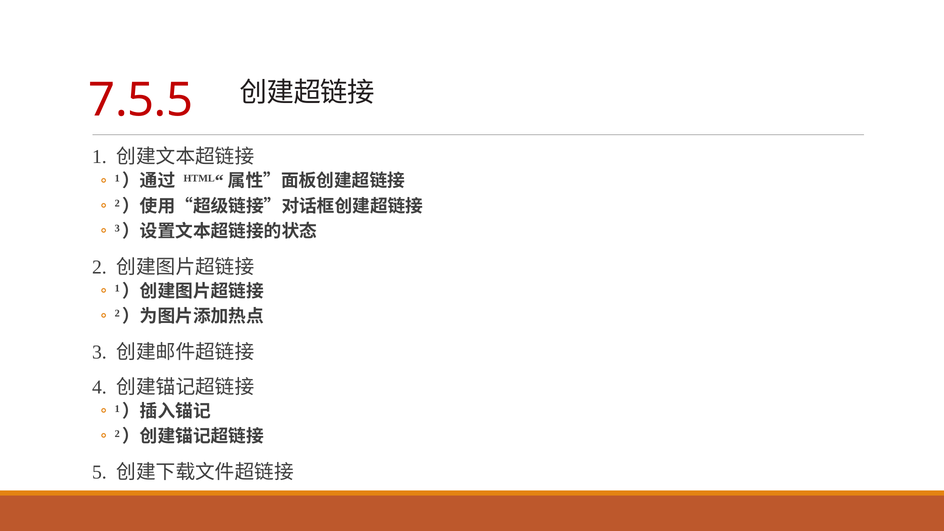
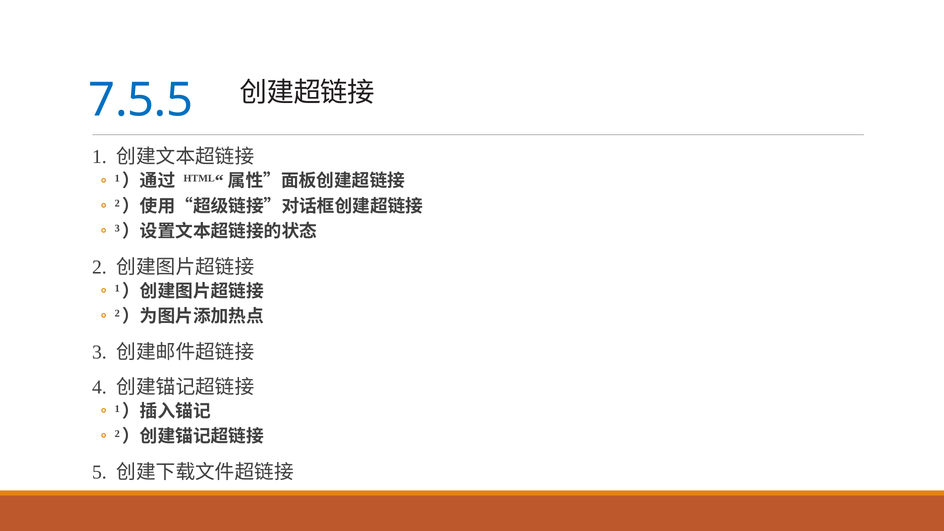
7.5.5 colour: red -> blue (141, 100)
